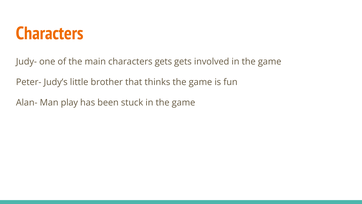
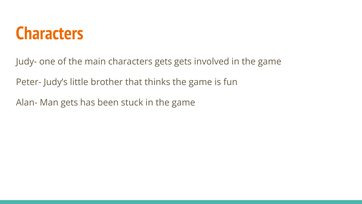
Man play: play -> gets (69, 102)
